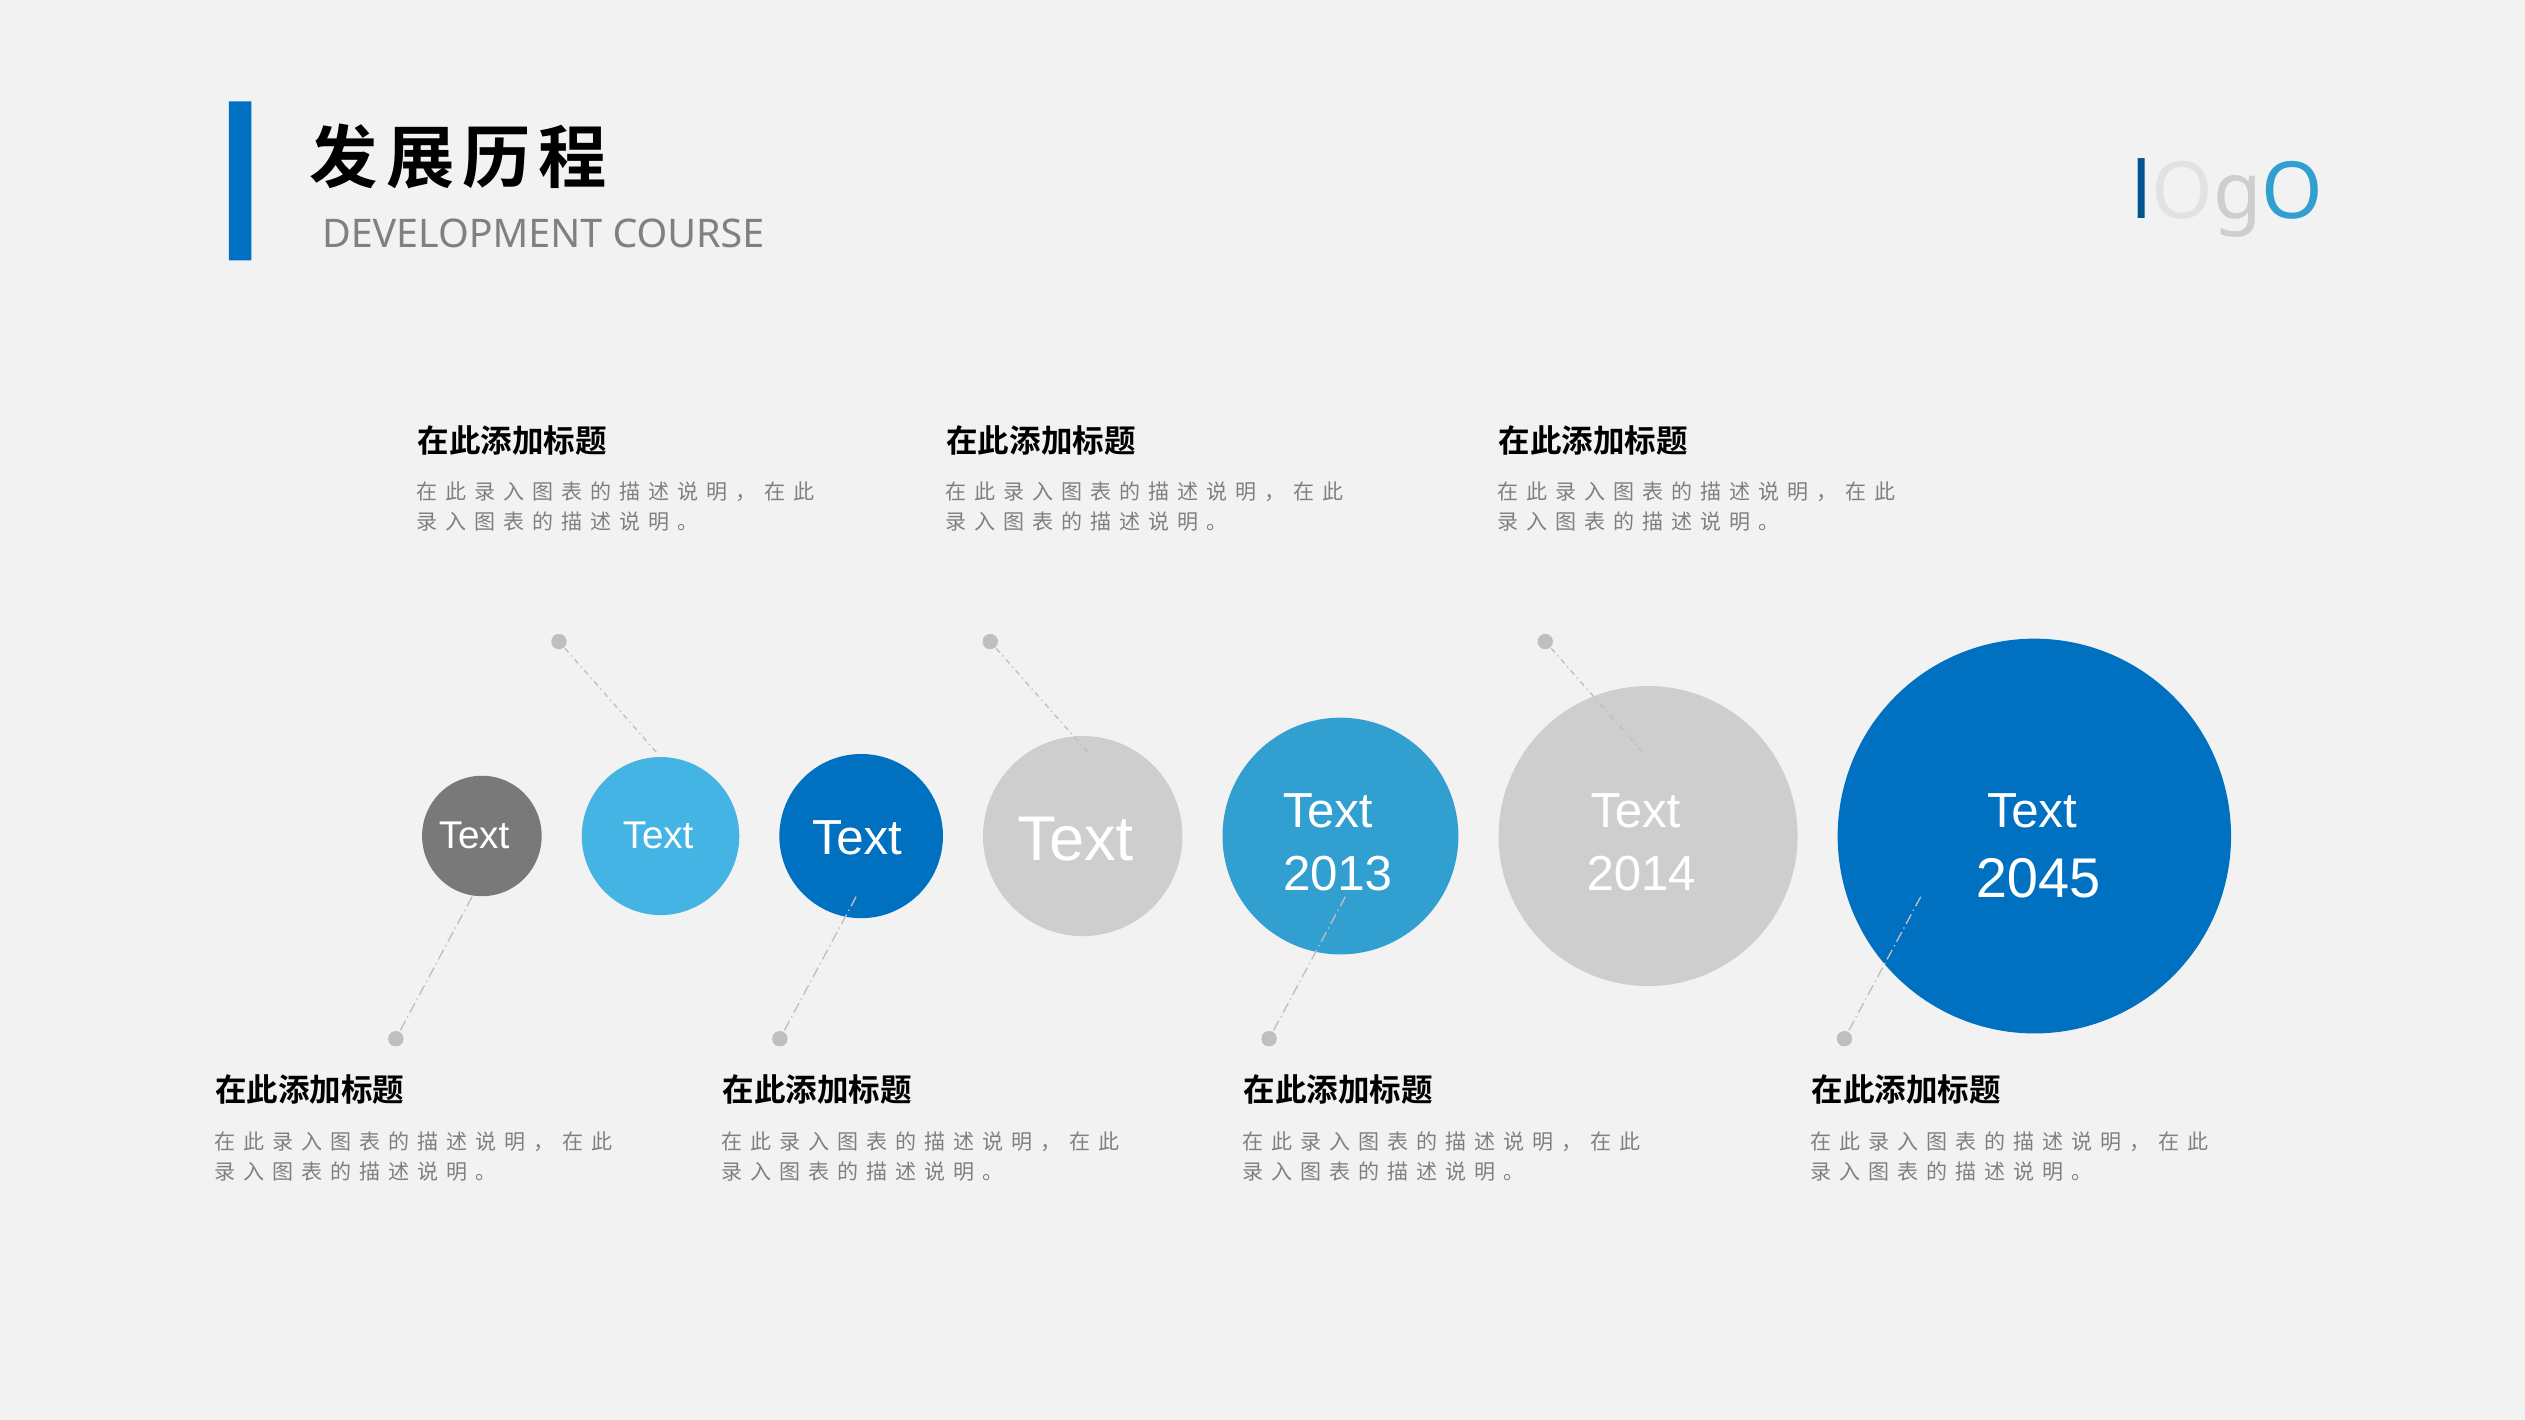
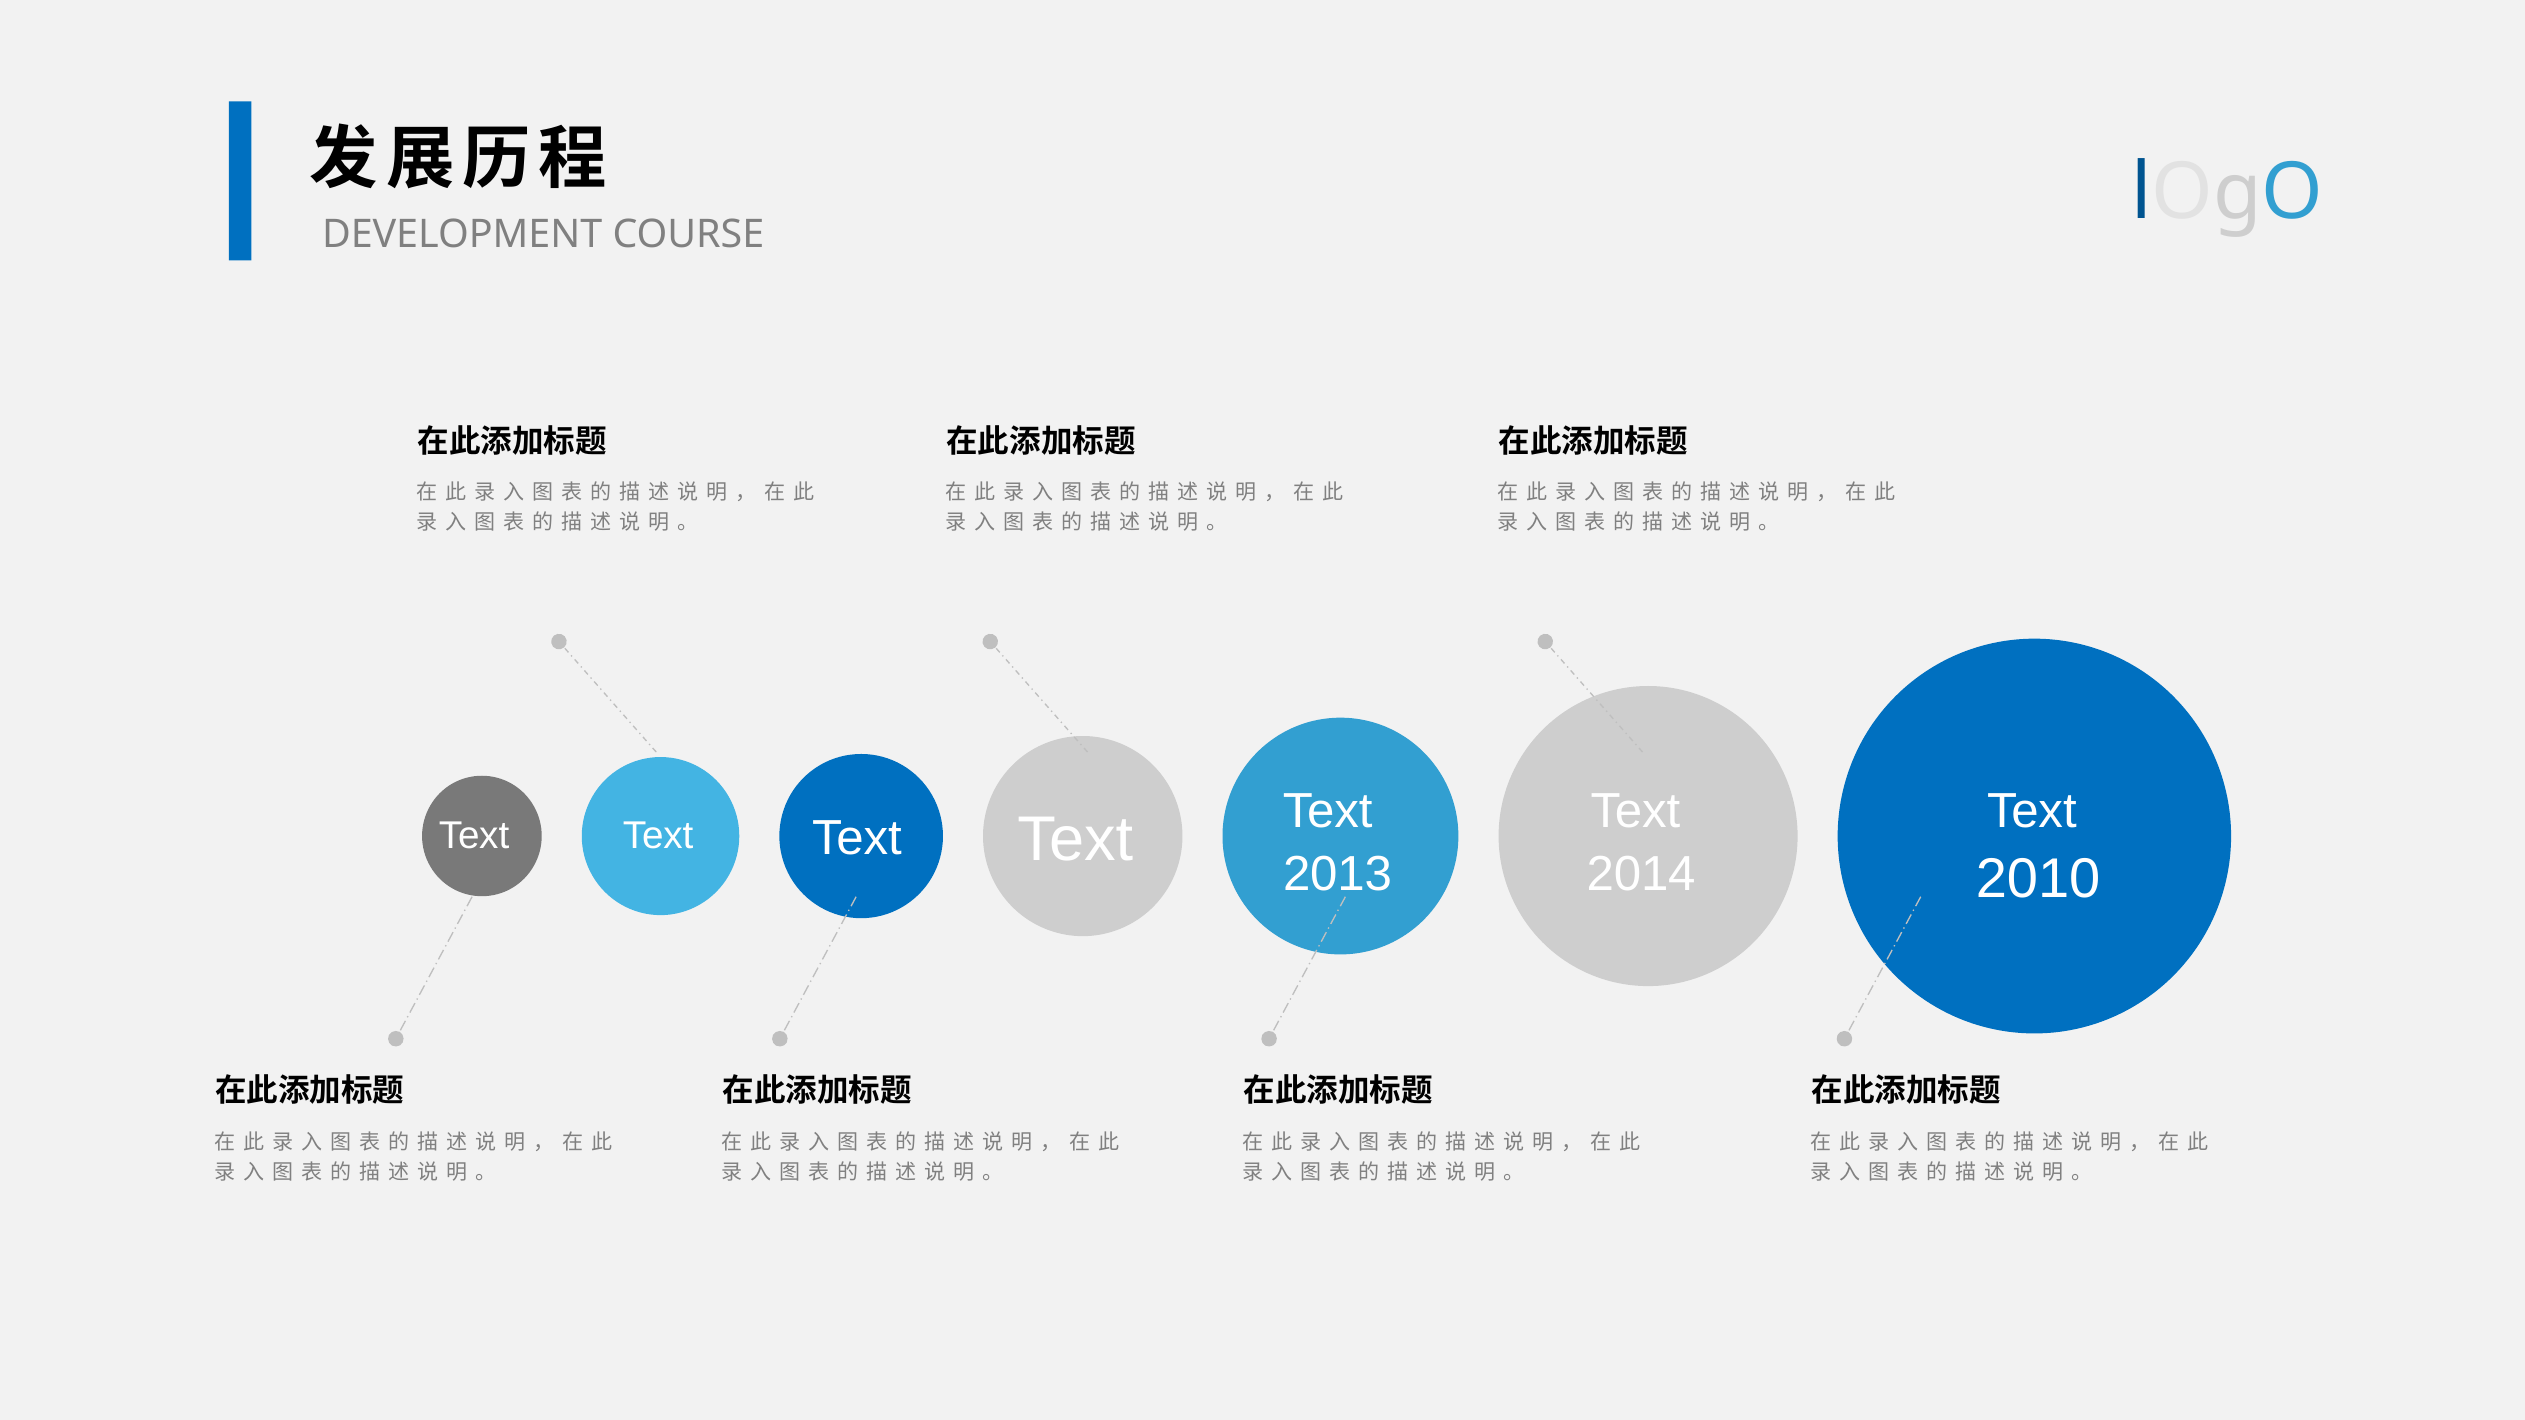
2045: 2045 -> 2010 (2038, 880)
